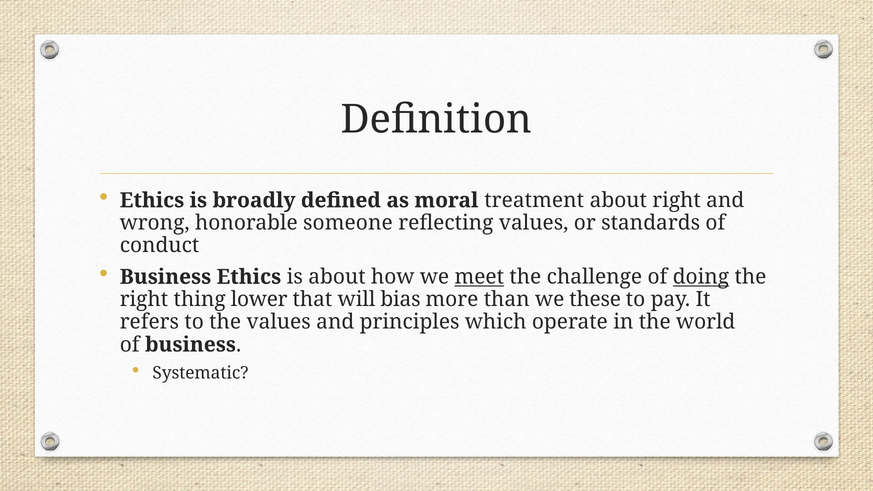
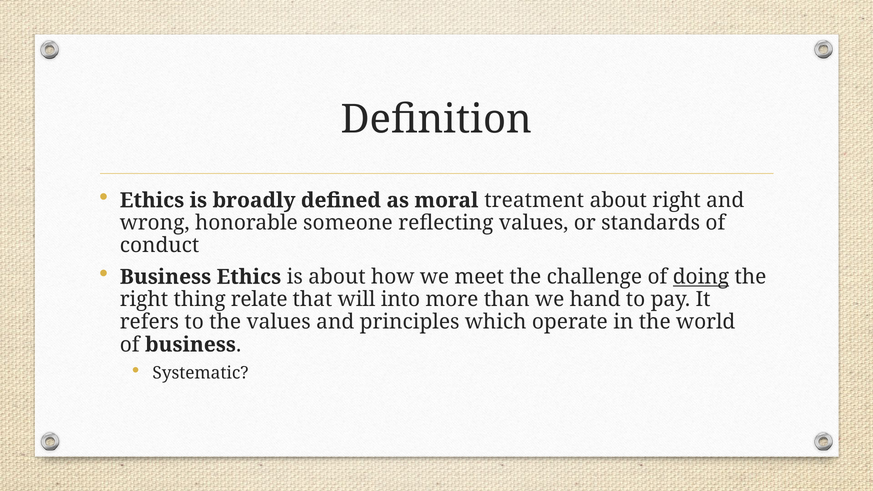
meet underline: present -> none (479, 277)
lower: lower -> relate (259, 300)
bias: bias -> into (400, 300)
these: these -> hand (595, 300)
